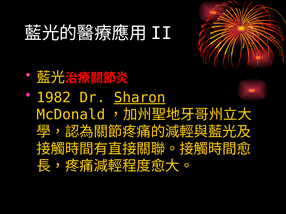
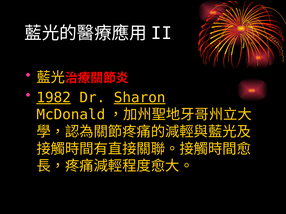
1982 underline: none -> present (54, 98)
